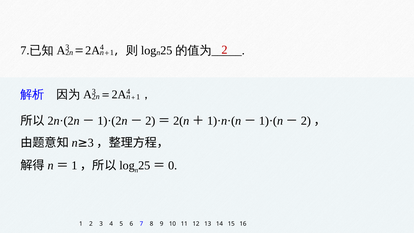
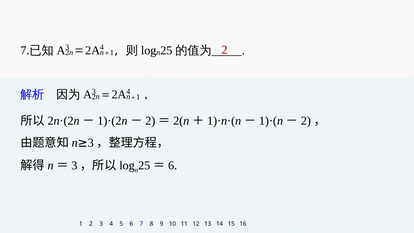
1: 1 -> 3 (74, 165)
0: 0 -> 6 (173, 165)
